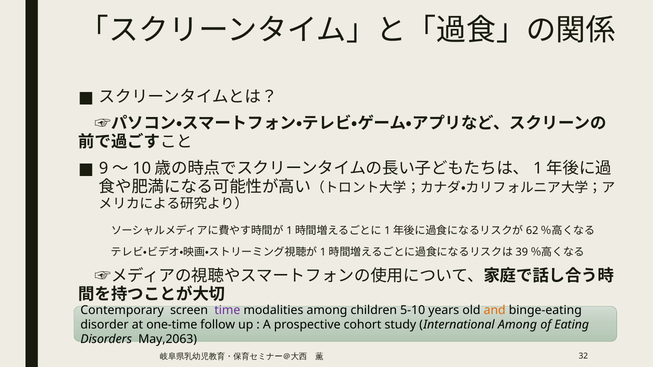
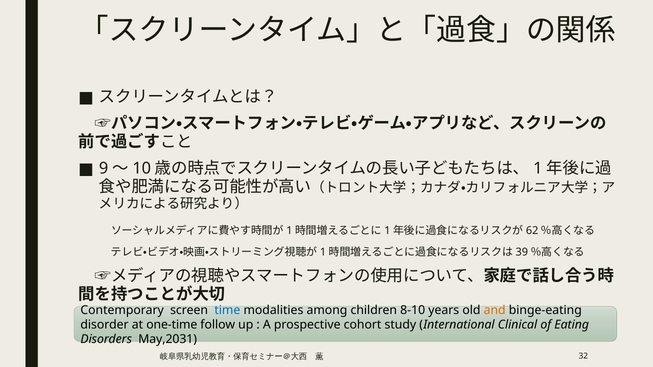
time colour: purple -> blue (227, 310)
5-10: 5-10 -> 8-10 (413, 310)
International Among: Among -> Clinical (518, 325)
May,2063: May,2063 -> May,2031 (168, 340)
